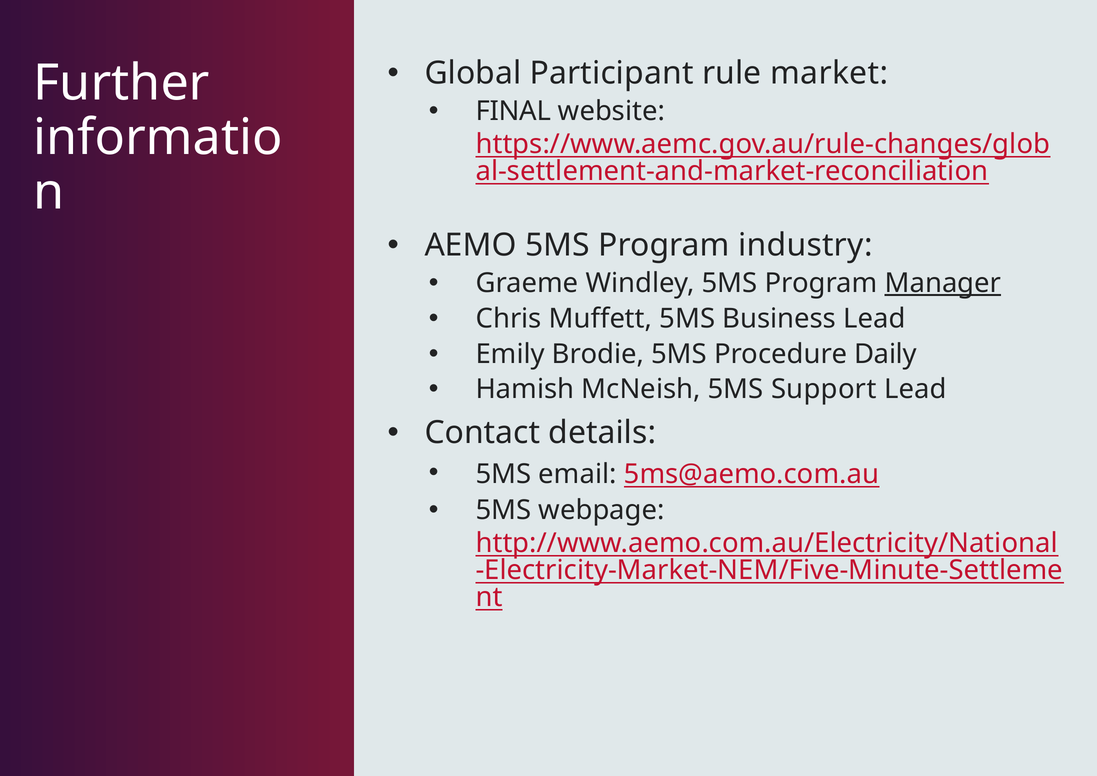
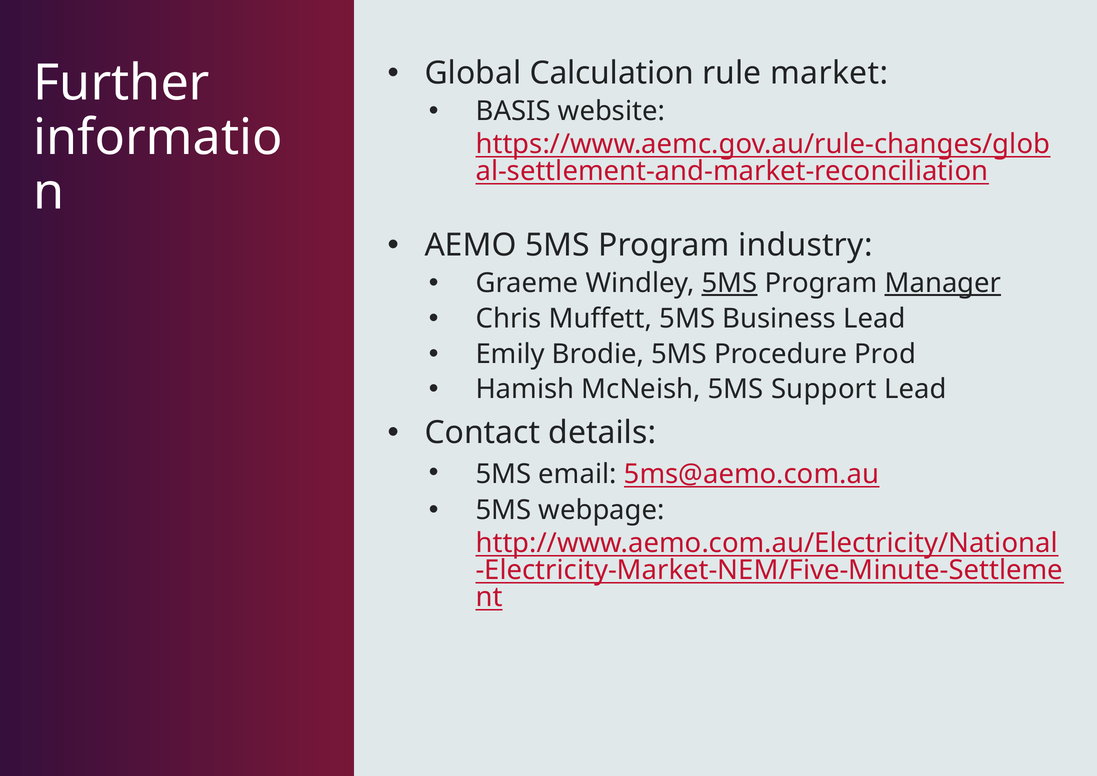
Participant: Participant -> Calculation (612, 73)
FINAL: FINAL -> BASIS (513, 111)
5MS underline: none -> present (730, 283)
Daily: Daily -> Prod (885, 354)
